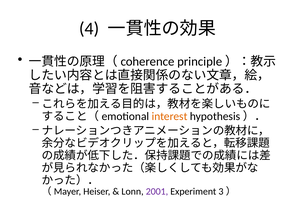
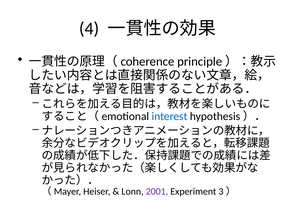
interest colour: orange -> blue (170, 116)
